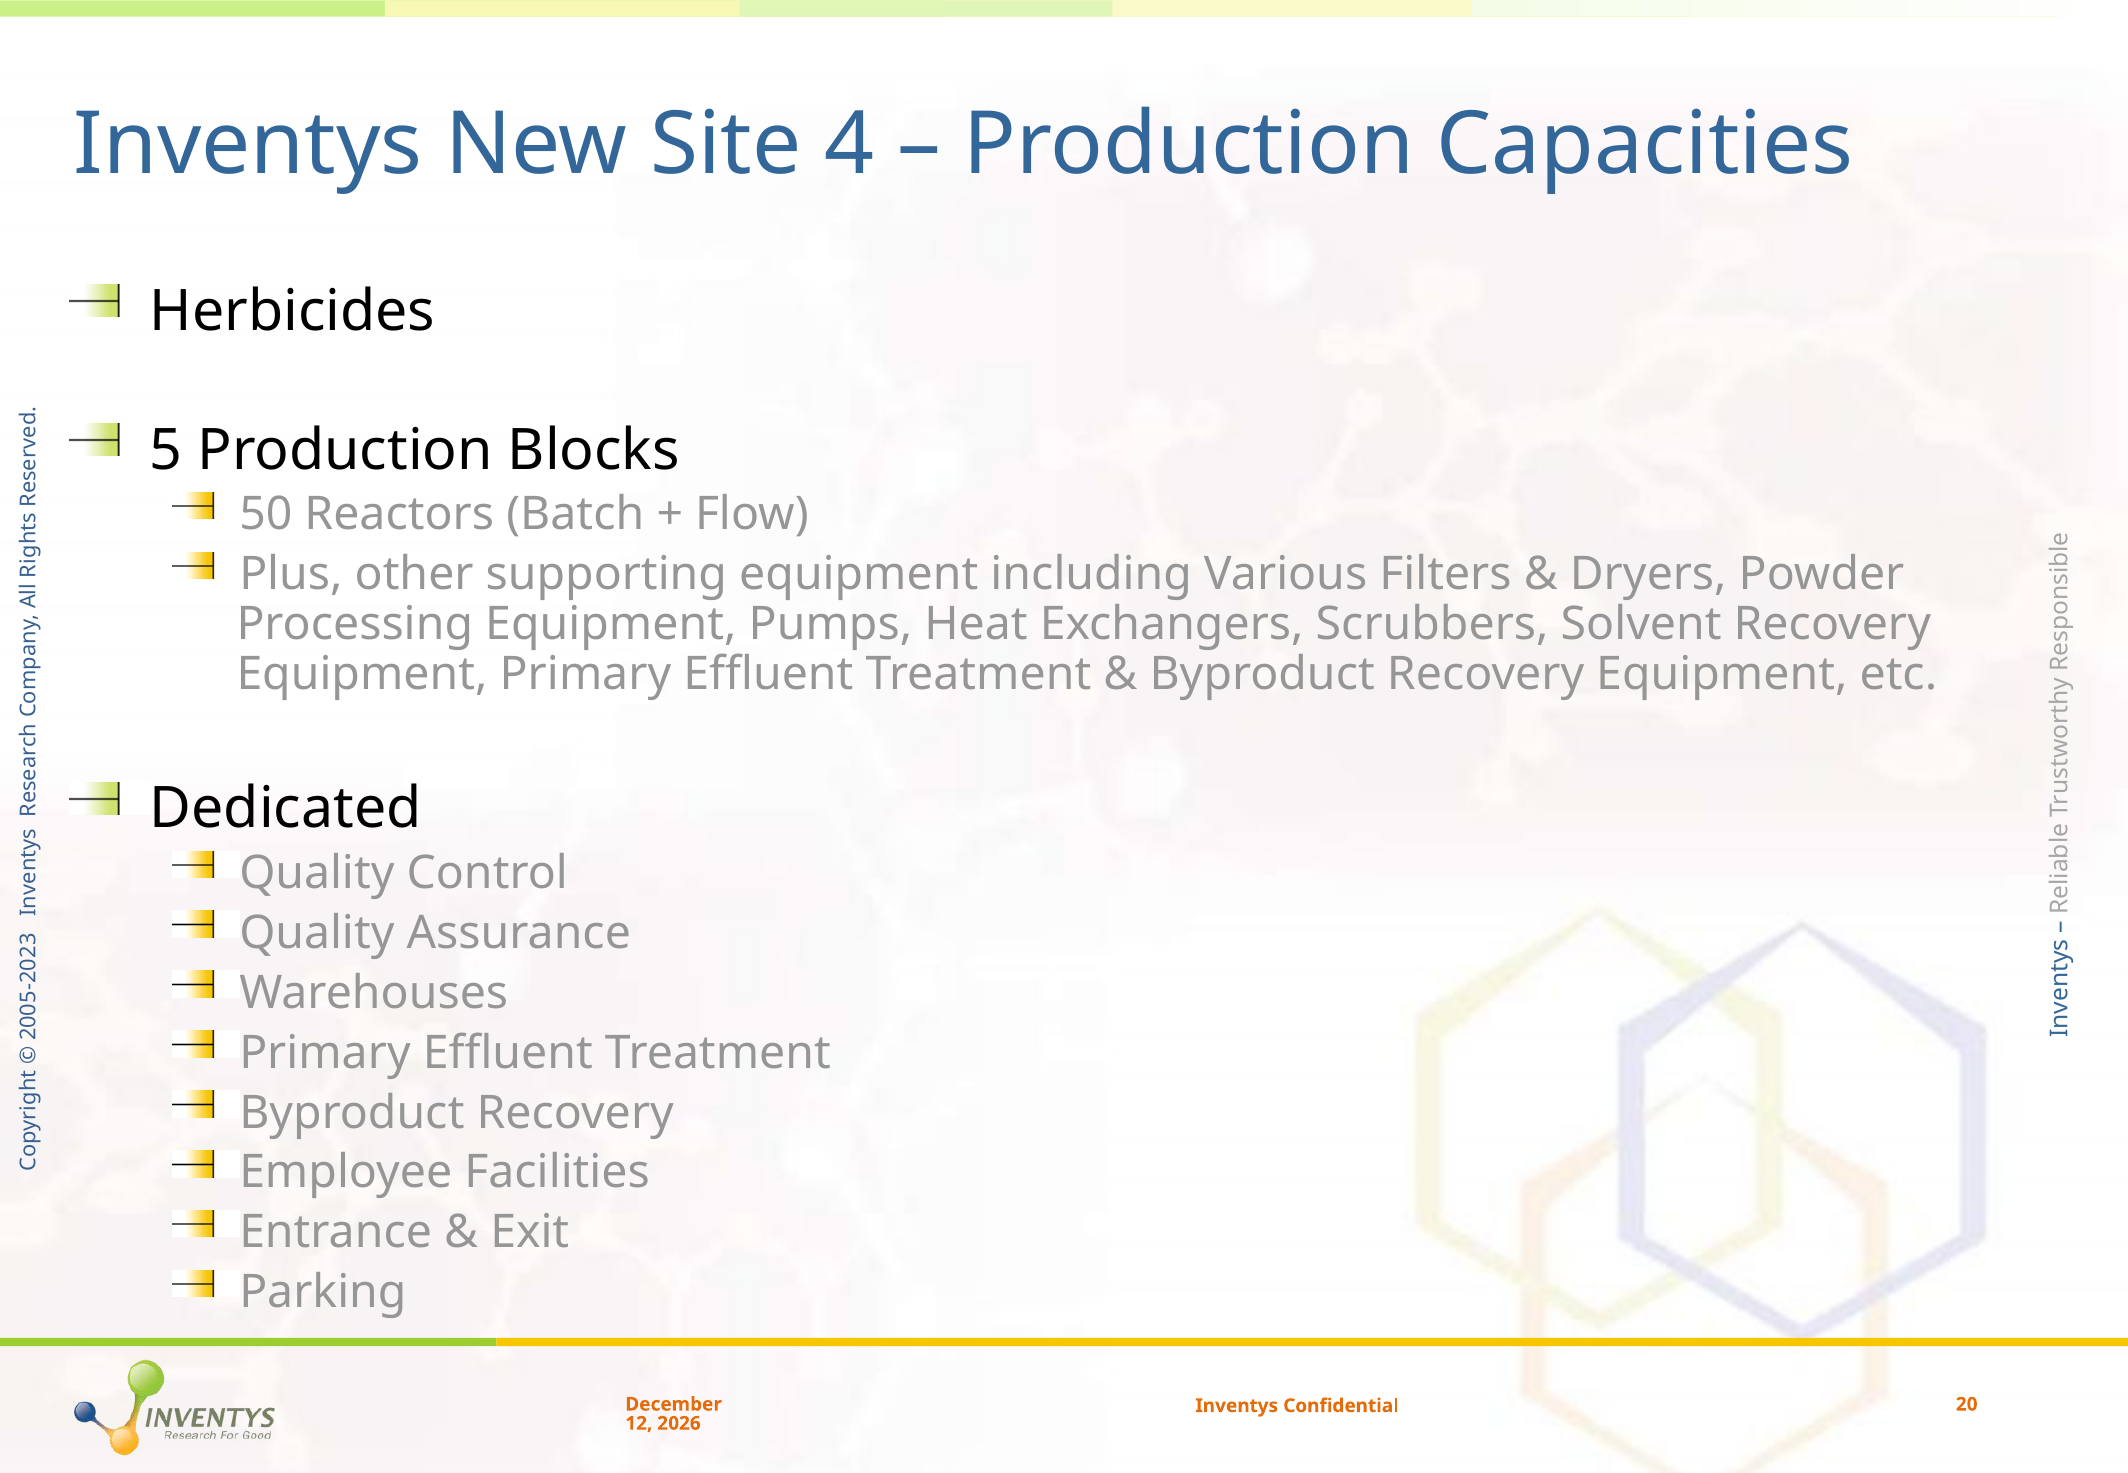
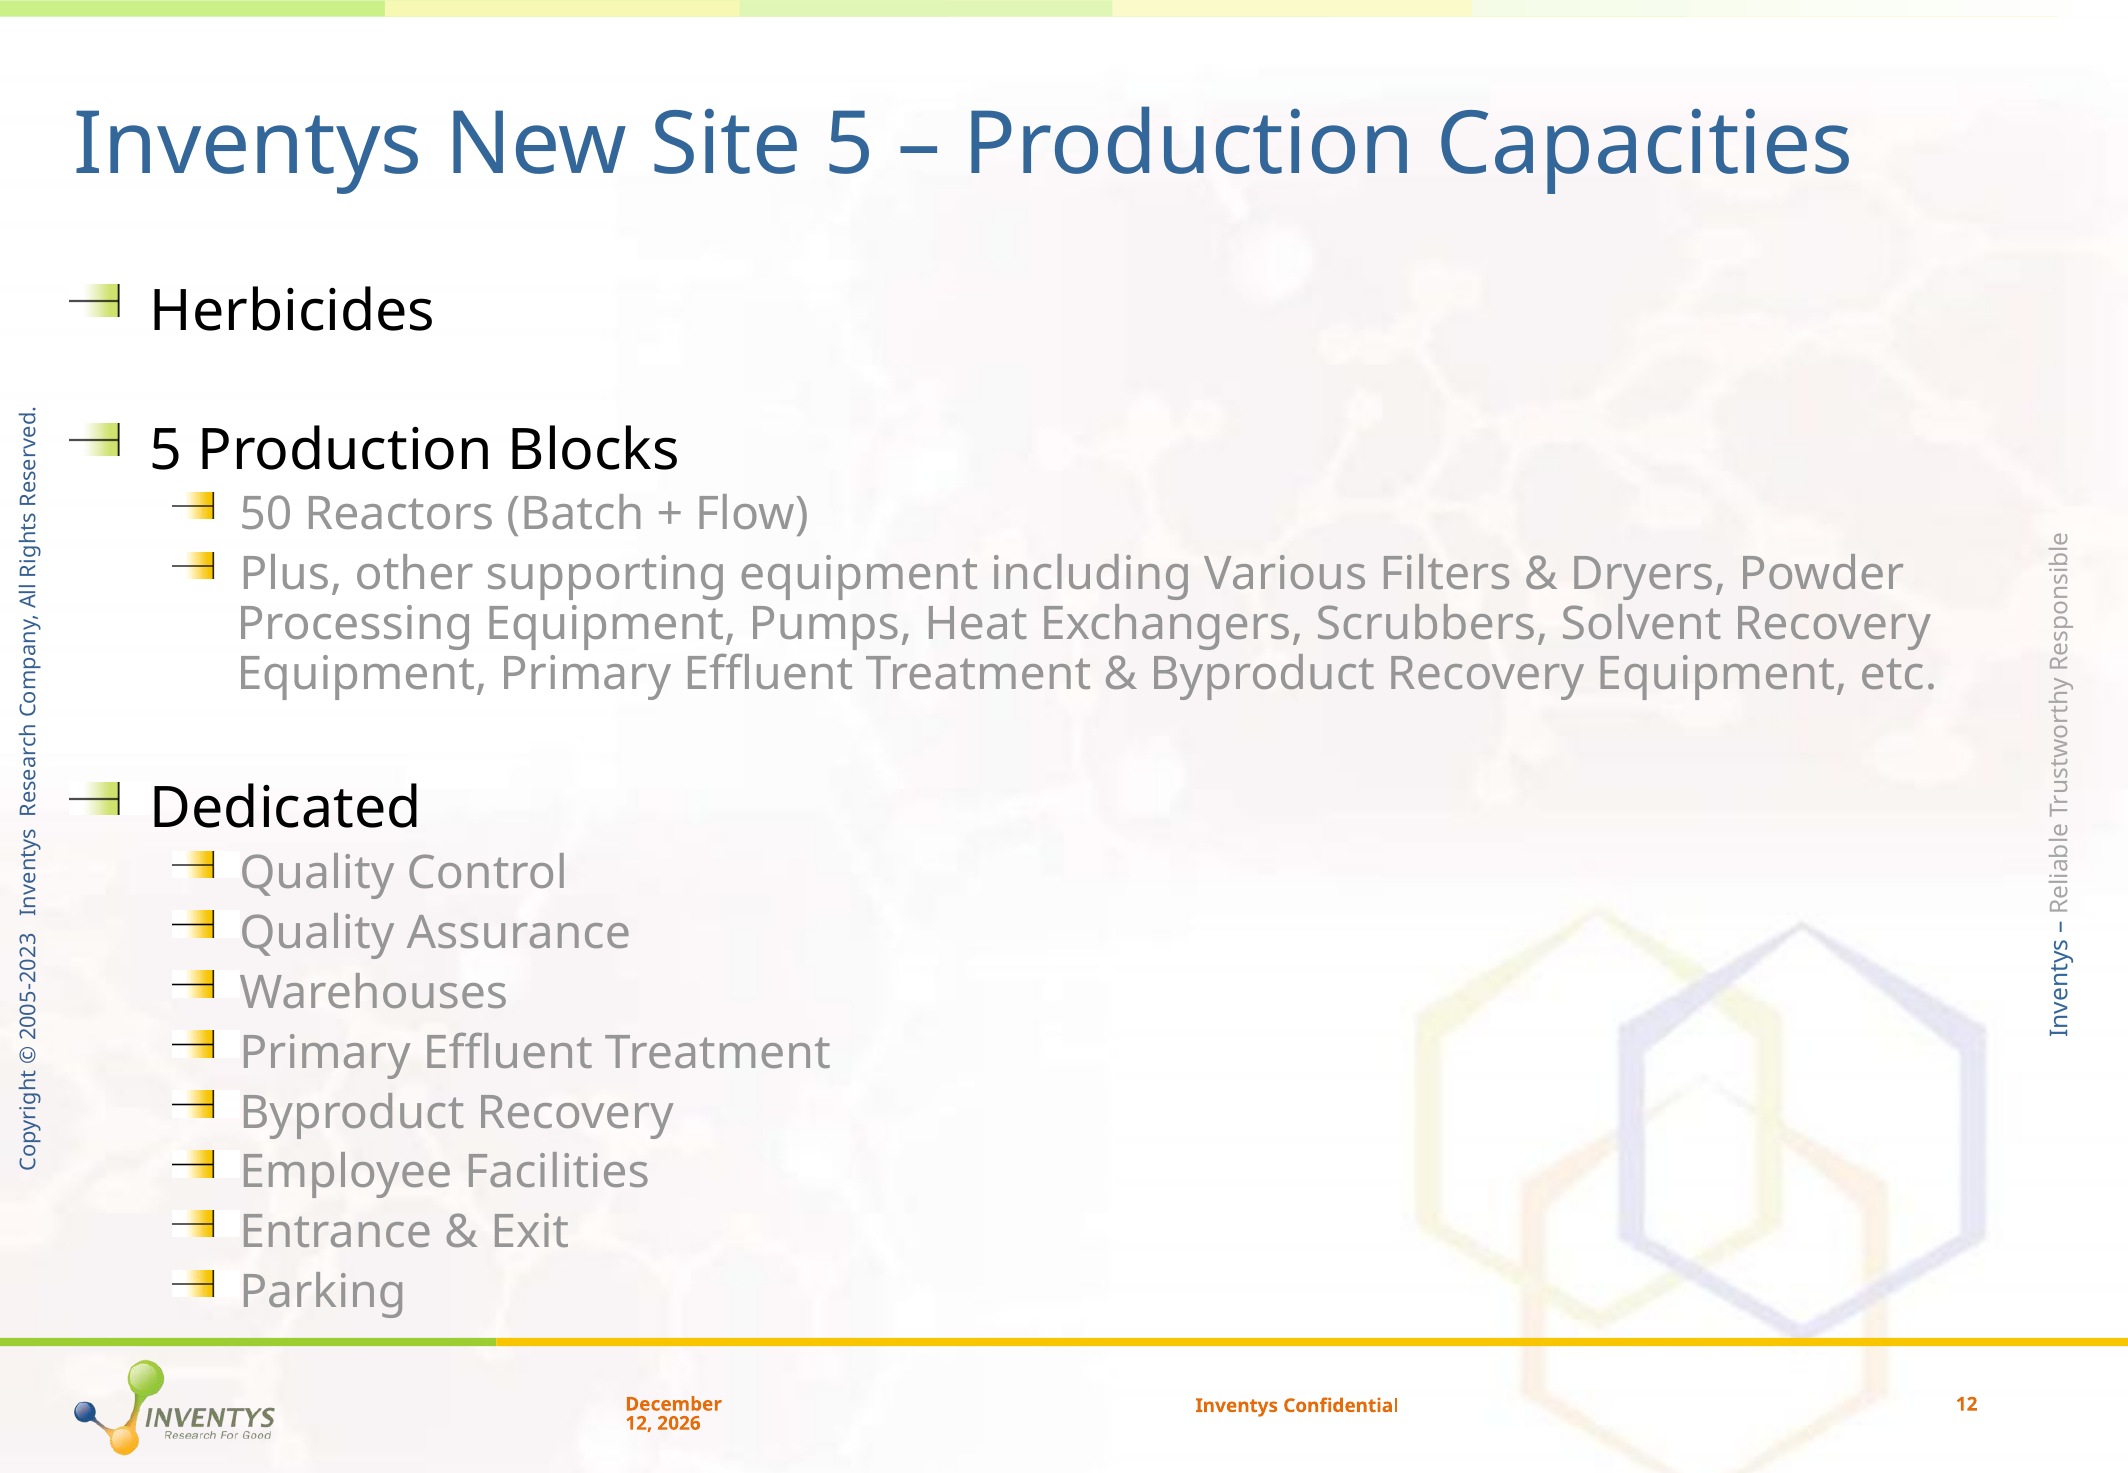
Site 4: 4 -> 5 (849, 145)
Confidential 20: 20 -> 12 (1967, 1404)
